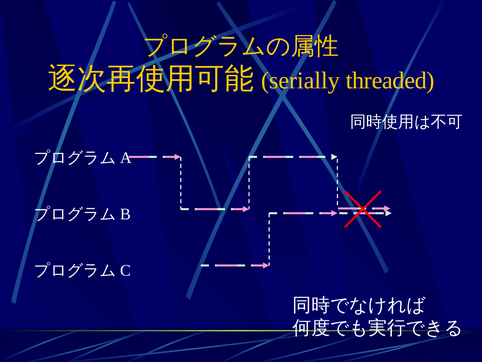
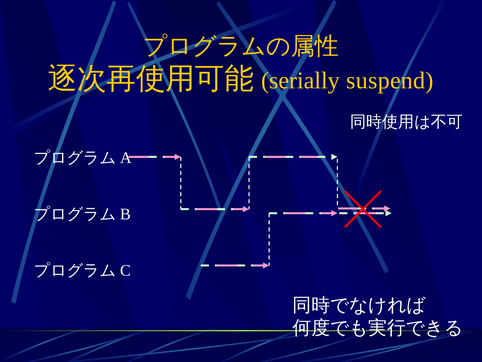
threaded: threaded -> suspend (390, 81)
